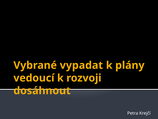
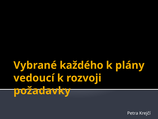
vypadat: vypadat -> každého (81, 65)
dosáhnout: dosáhnout -> požadavky (42, 90)
